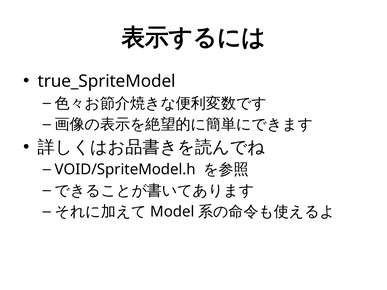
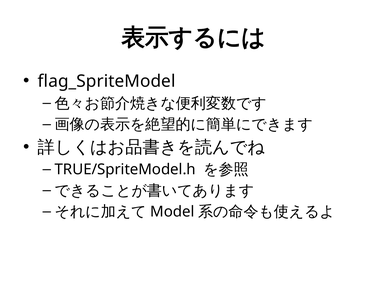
true_SpriteModel: true_SpriteModel -> flag_SpriteModel (107, 81)
VOID/SpriteModel.h: VOID/SpriteModel.h -> TRUE/SpriteModel.h (125, 170)
